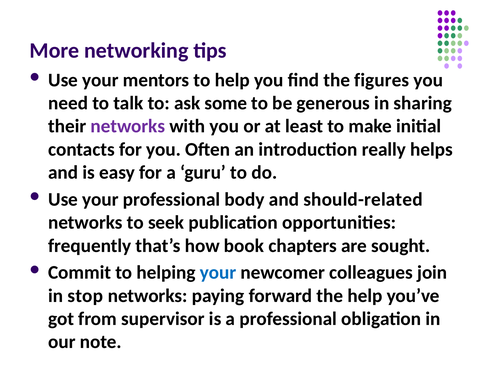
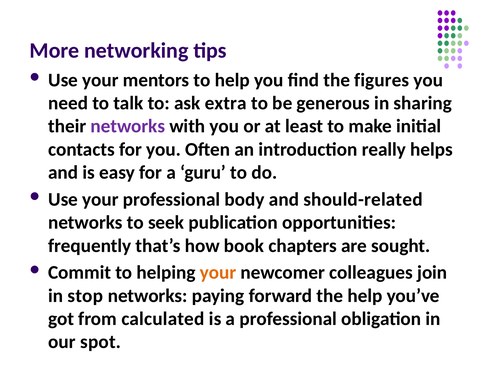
some: some -> extra (226, 103)
your colour: blue -> orange (218, 272)
supervisor: supervisor -> calculated (163, 318)
note: note -> spot (101, 341)
